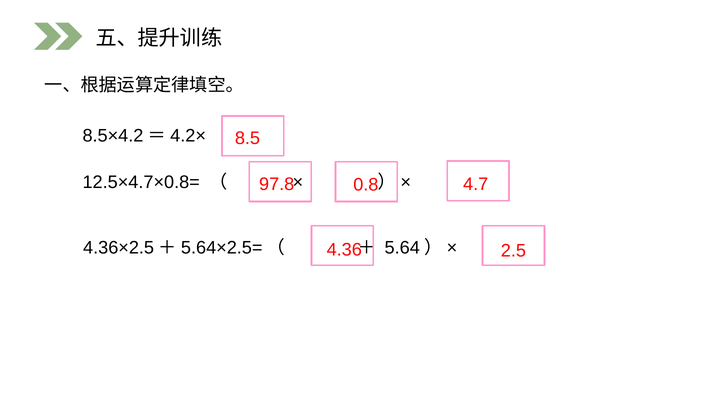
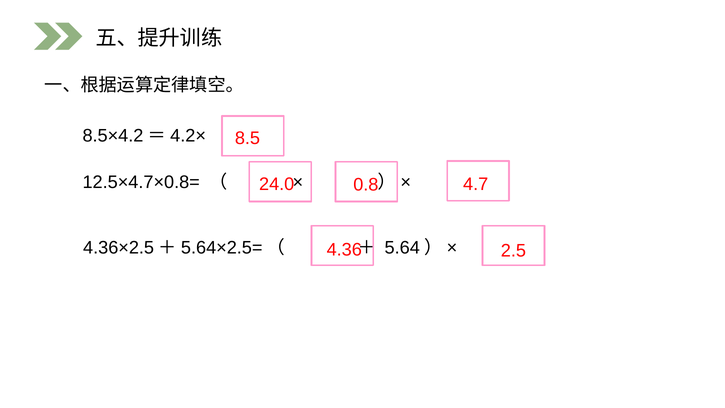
97.8: 97.8 -> 24.0 (277, 184)
